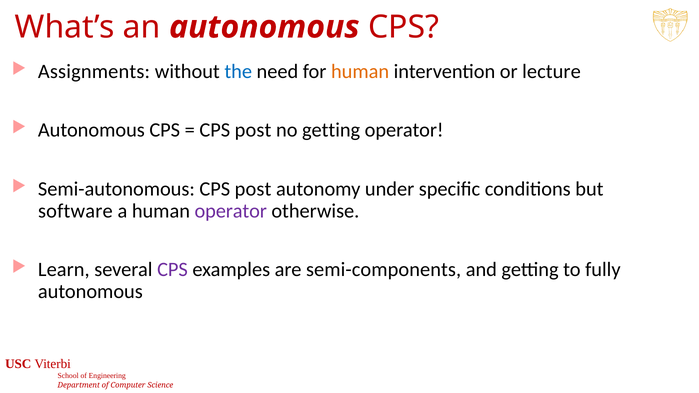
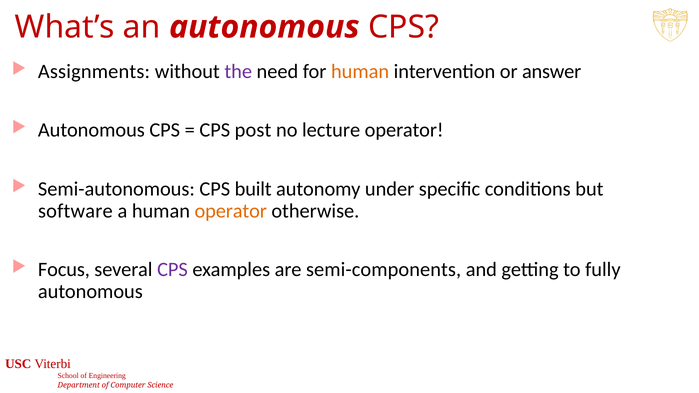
the colour: blue -> purple (238, 72)
lecture: lecture -> answer (552, 72)
no getting: getting -> lecture (331, 130)
Semi-autonomous CPS post: post -> built (253, 189)
operator colour: purple -> orange (231, 211)
Learn: Learn -> Focus (64, 270)
